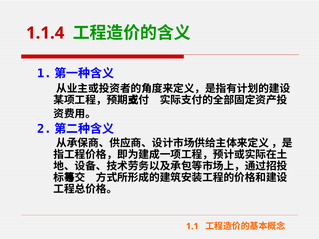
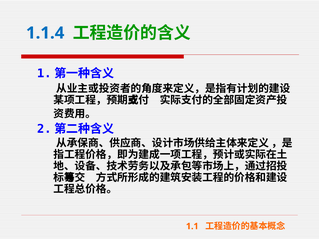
1.1.4 colour: red -> blue (45, 33)
